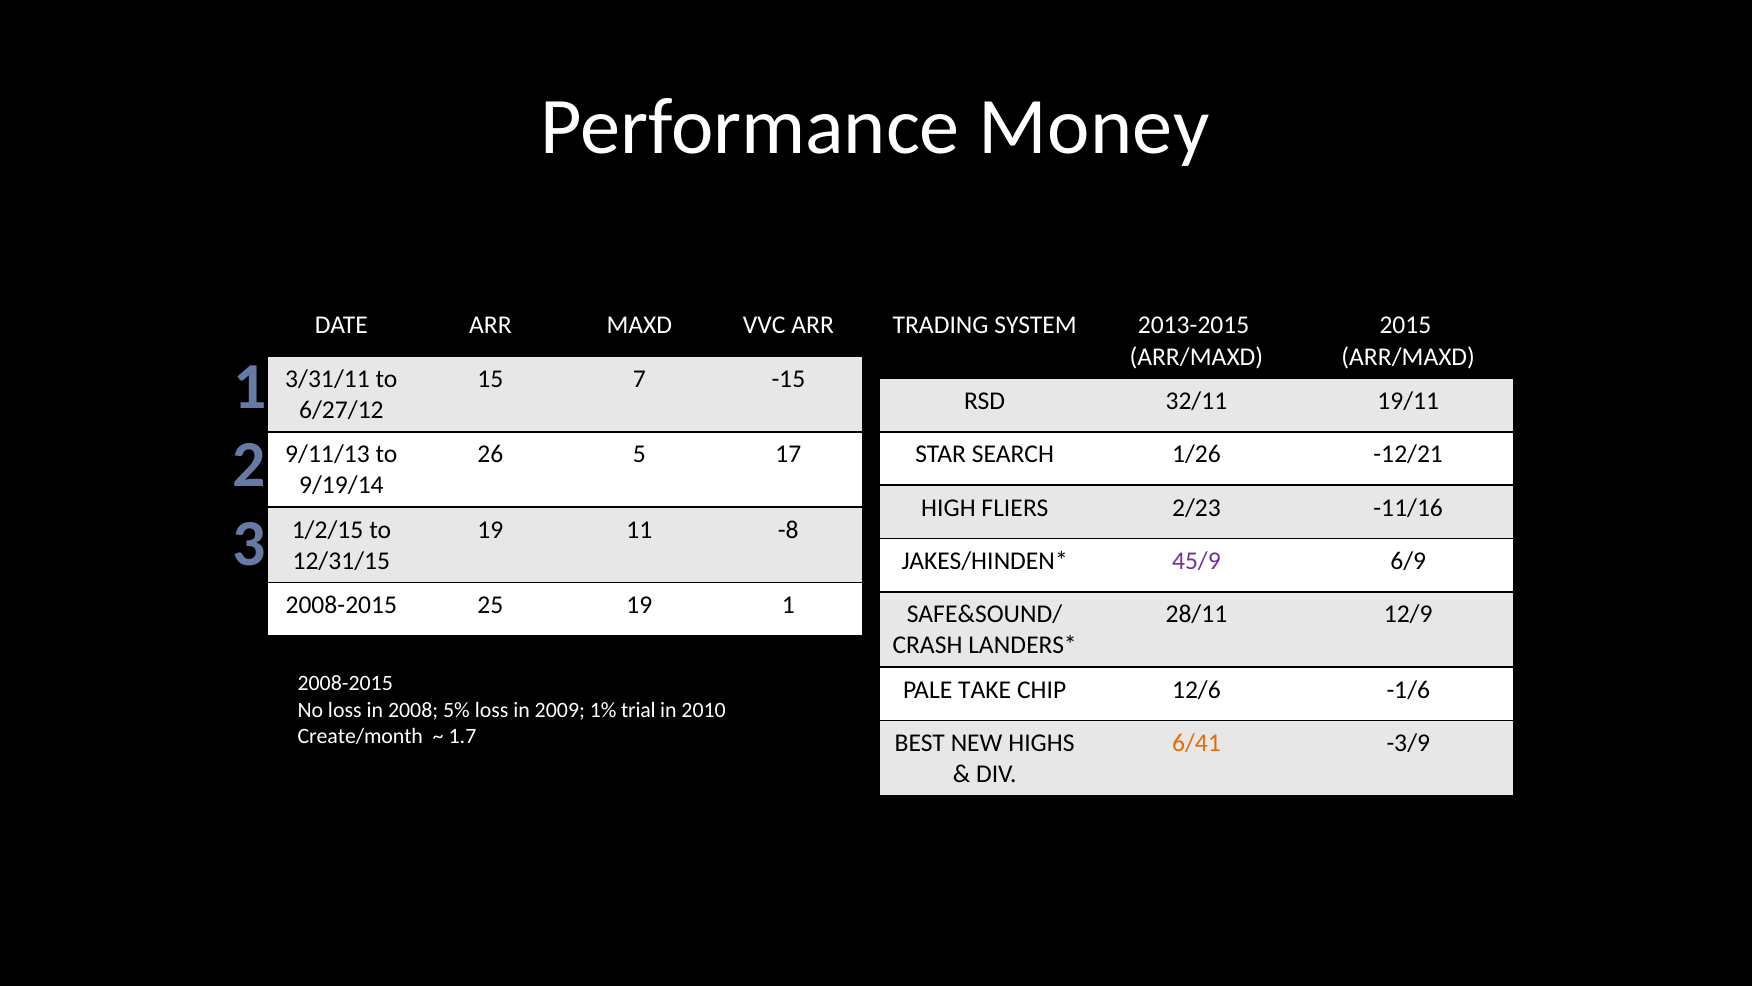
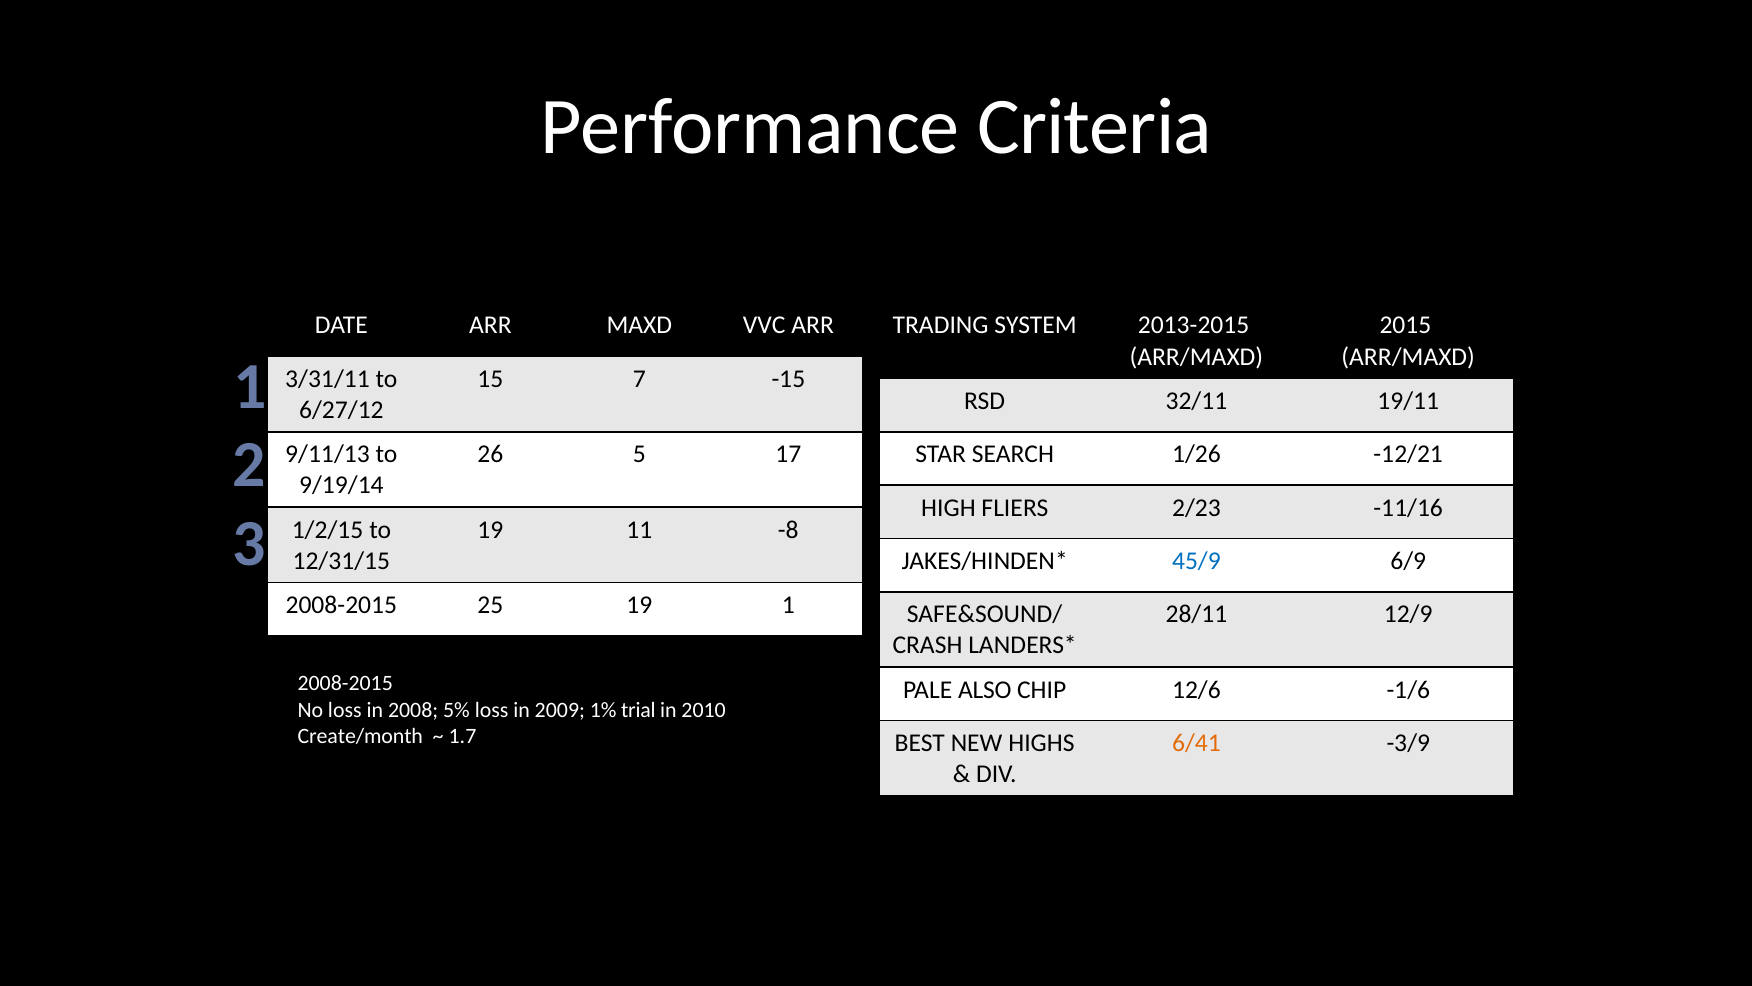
Money: Money -> Criteria (1095, 127)
45/9 colour: purple -> blue (1196, 561)
TAKE: TAKE -> ALSO (985, 689)
